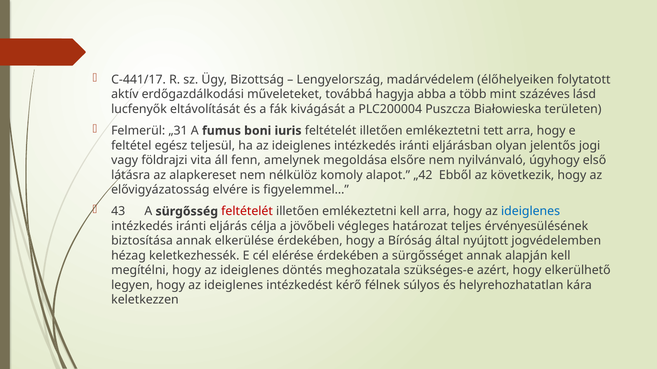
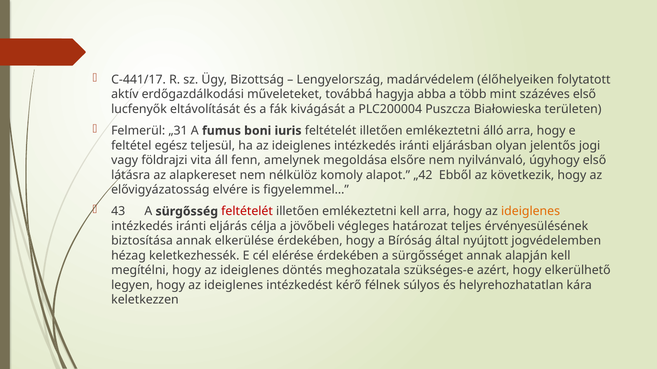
százéves lásd: lásd -> első (584, 94)
tett: tett -> álló (493, 131)
ideiglenes colour: blue -> orange (531, 212)
